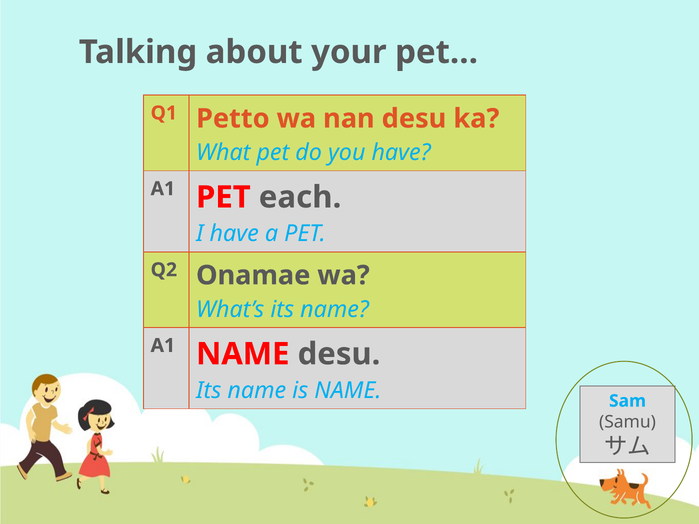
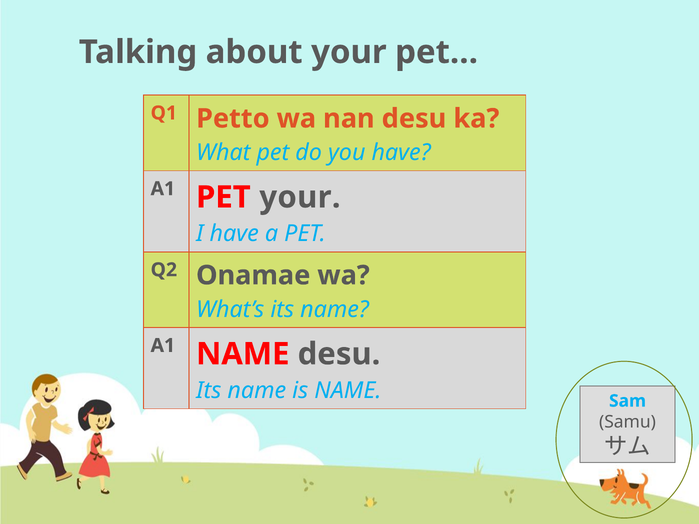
PET each: each -> your (300, 197)
